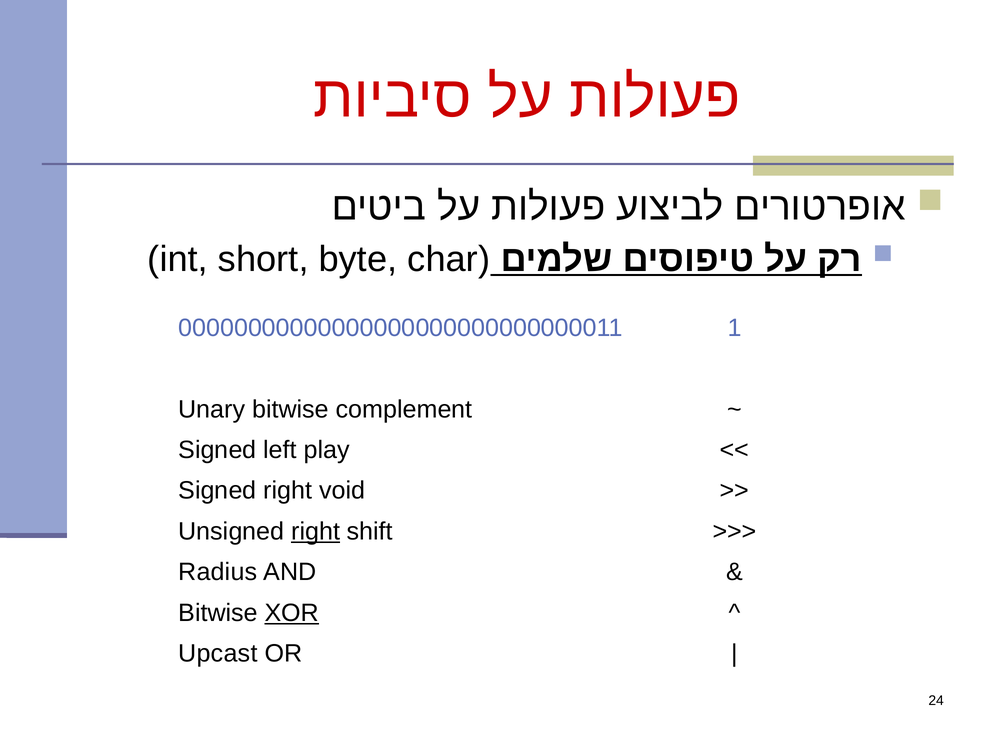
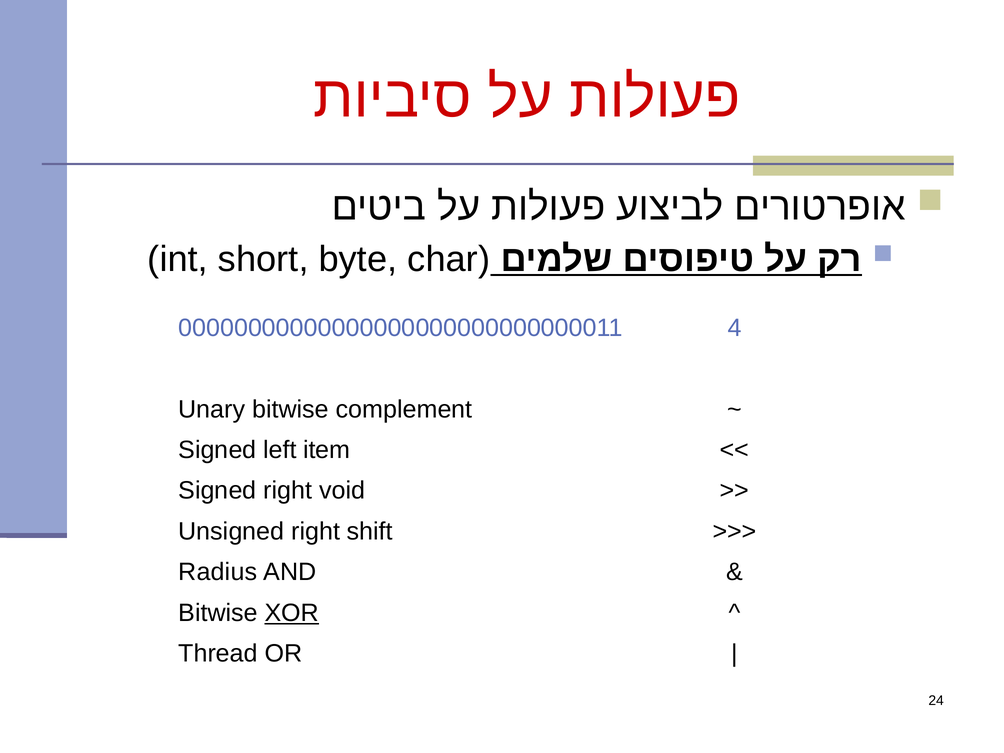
1: 1 -> 4 (734, 328)
play: play -> item (327, 450)
right underline: present -> none (316, 531)
Upcast: Upcast -> Thread (218, 654)
